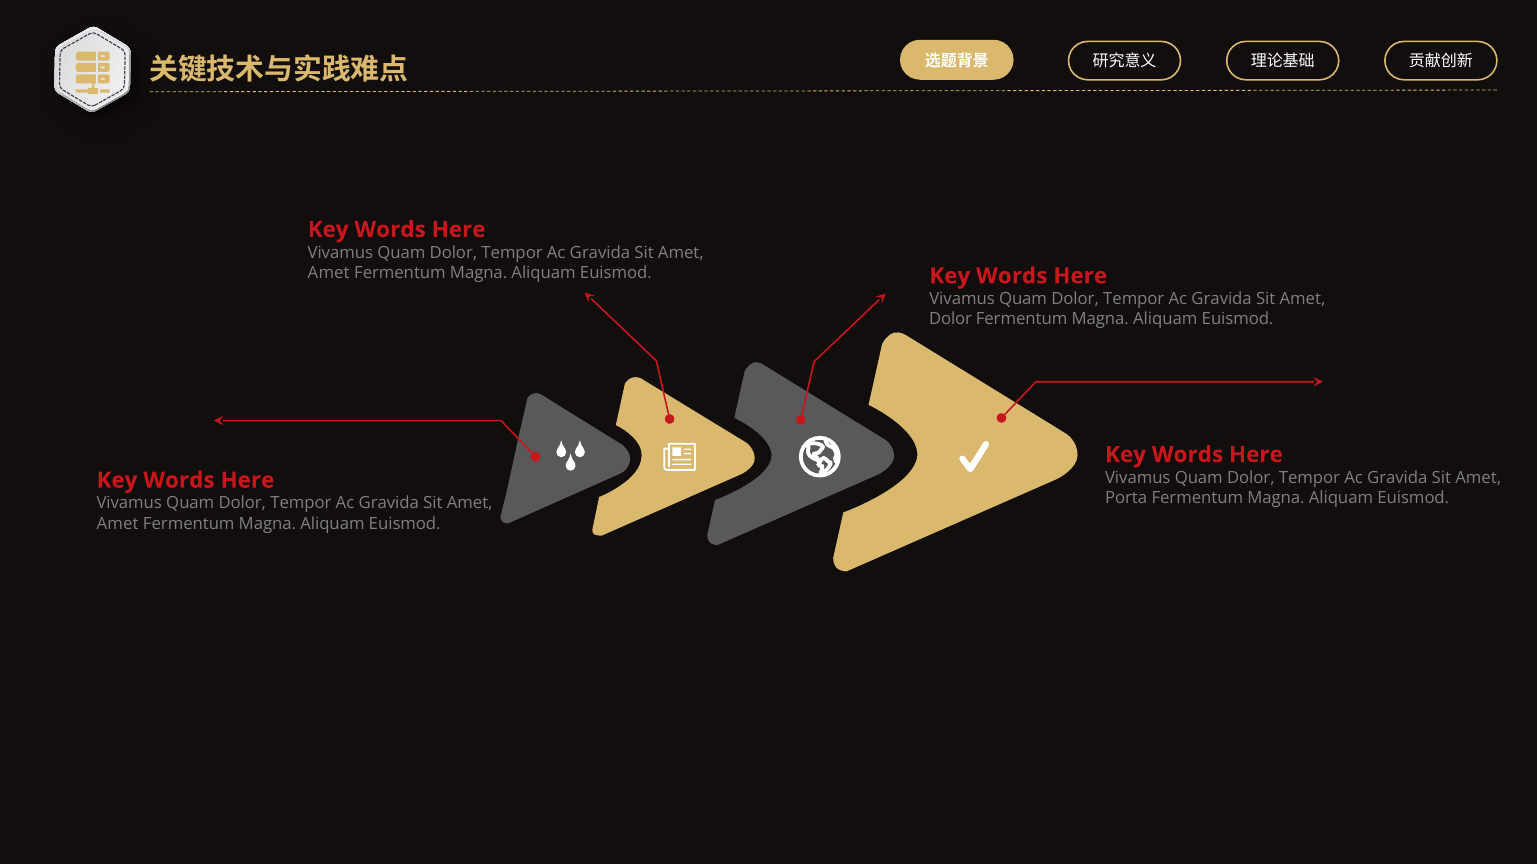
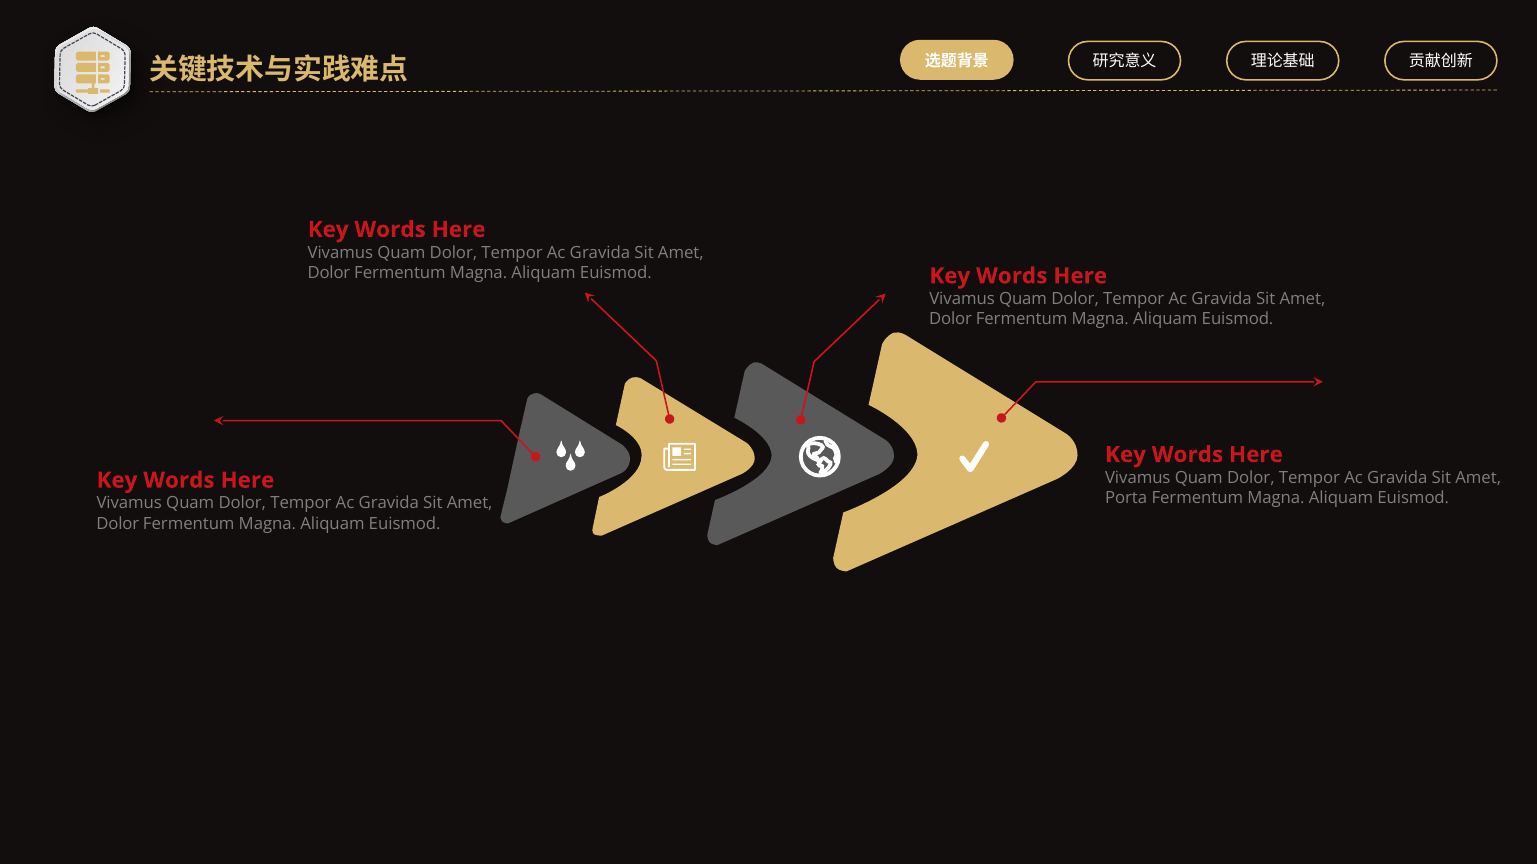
Amet: Amet -> Dolor (329, 273)
Amet: Amet -> Dolor (118, 524)
